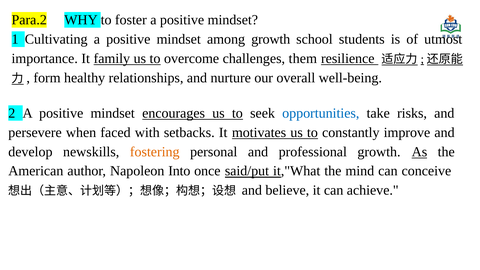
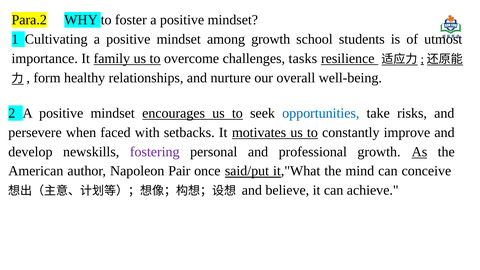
them: them -> tasks (303, 59)
fostering colour: orange -> purple (155, 152)
Into: Into -> Pair (179, 171)
